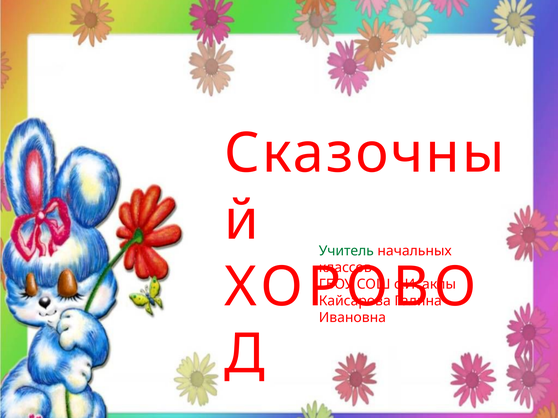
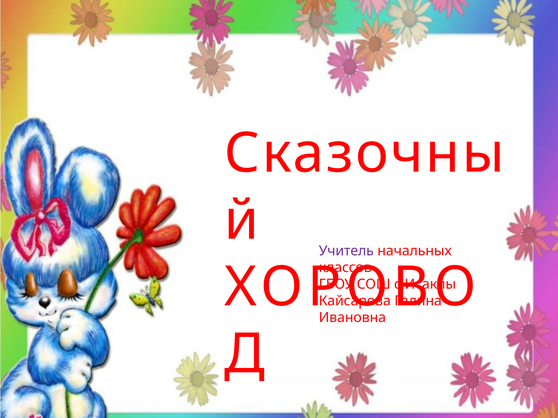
Учитель colour: green -> purple (346, 251)
